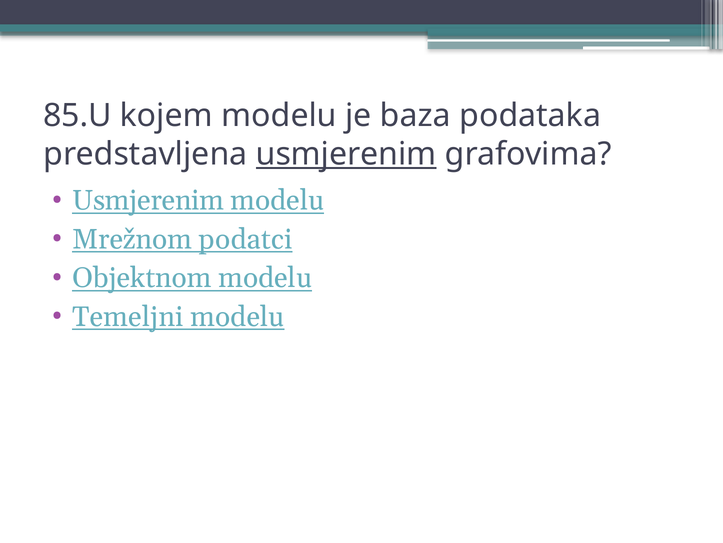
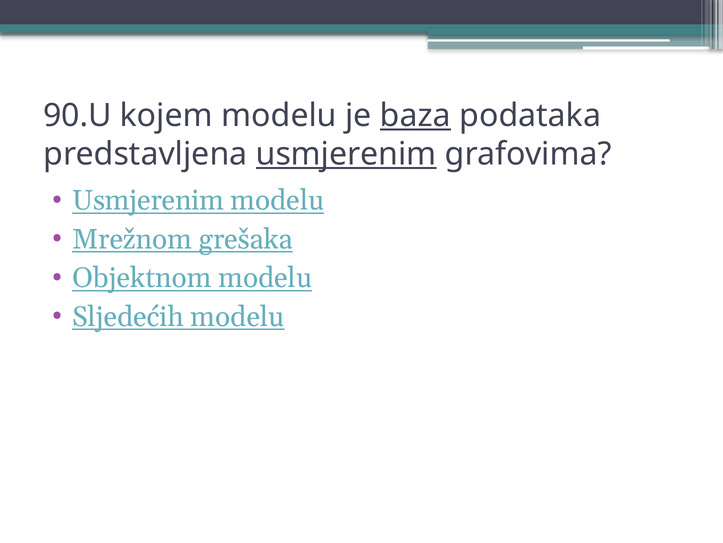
85.U: 85.U -> 90.U (77, 115)
baza underline: none -> present (415, 115)
podatci: podatci -> grešaka (246, 239)
Temeljni: Temeljni -> Sljedećih (128, 316)
